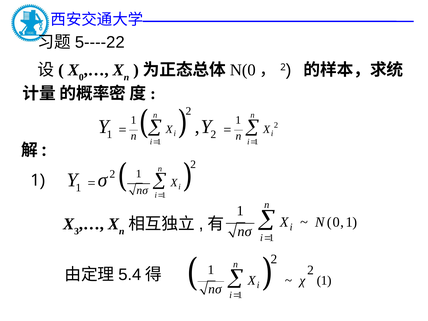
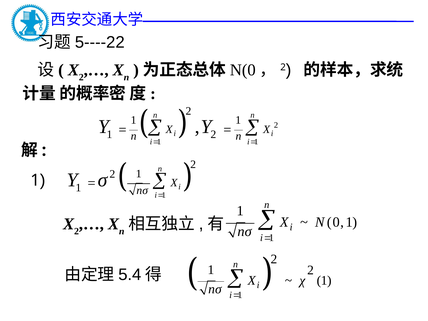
0: 0 -> 2 (81, 77)
3: 3 -> 2 (77, 231)
